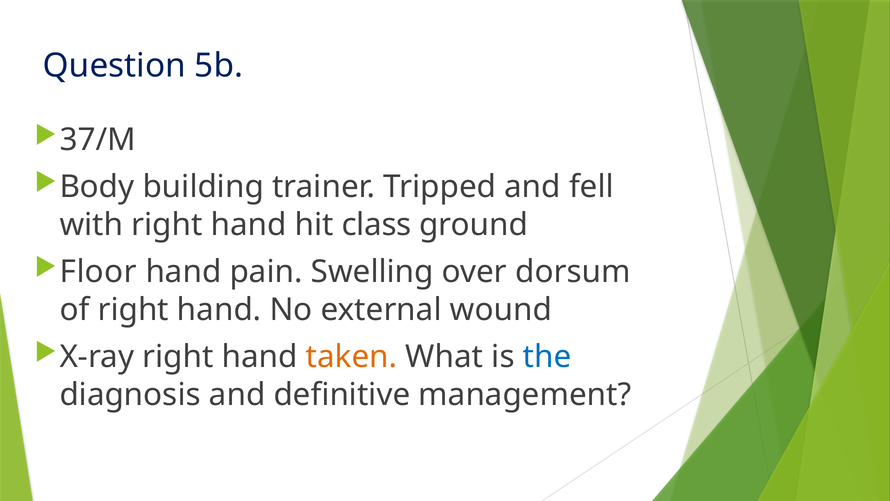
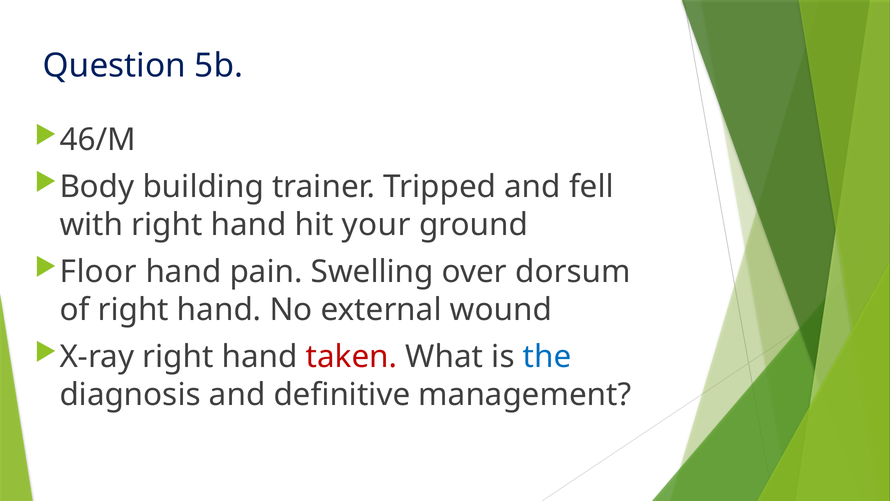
37/M: 37/M -> 46/M (98, 140)
class: class -> your (376, 225)
taken colour: orange -> red (352, 357)
